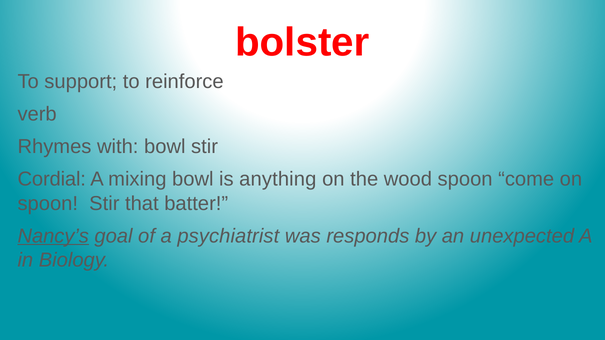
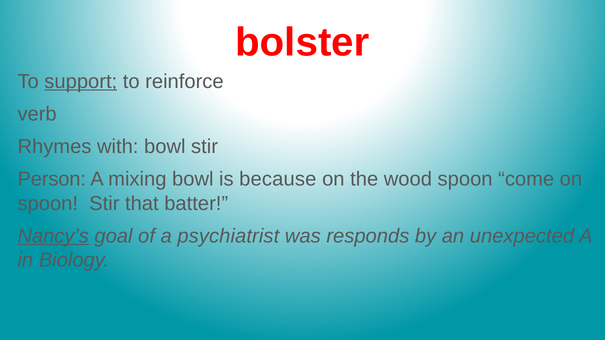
support underline: none -> present (81, 82)
Cordial: Cordial -> Person (52, 179)
anything: anything -> because (278, 179)
